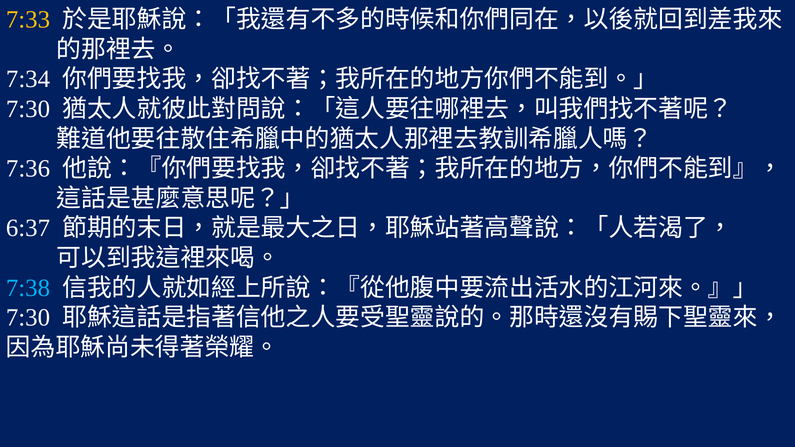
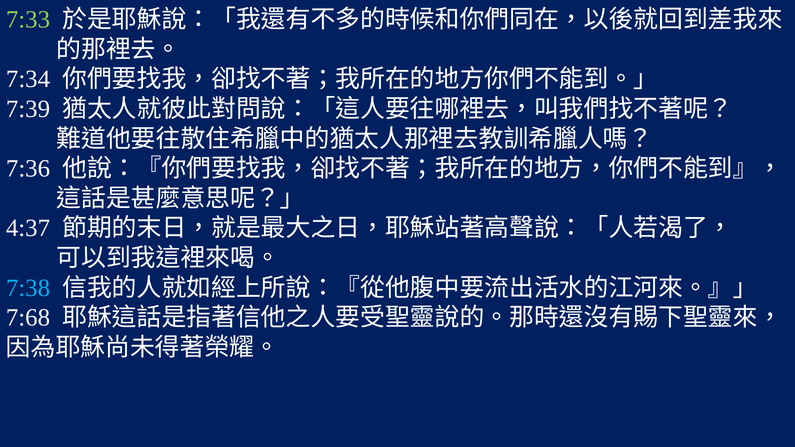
7:33 colour: yellow -> light green (28, 20)
7:30: 7:30 -> 7:39 (28, 109)
6:37: 6:37 -> 4:37 (28, 228)
7:30: 7:30 -> 7:68 (28, 318)
